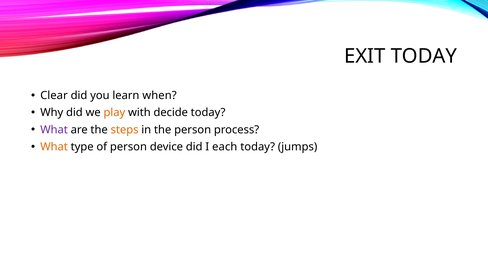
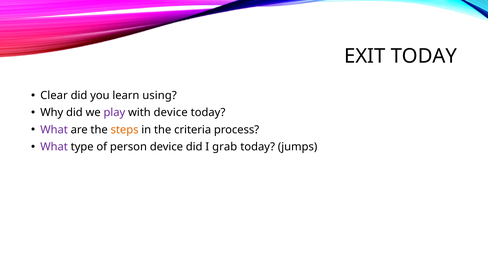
when: when -> using (160, 96)
play colour: orange -> purple (114, 113)
with decide: decide -> device (171, 113)
the person: person -> criteria (193, 130)
What colour: orange -> purple (54, 147)
each: each -> grab (225, 147)
